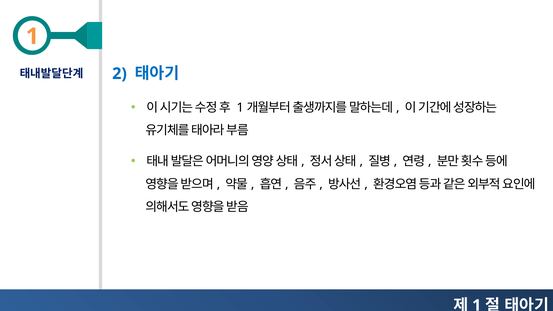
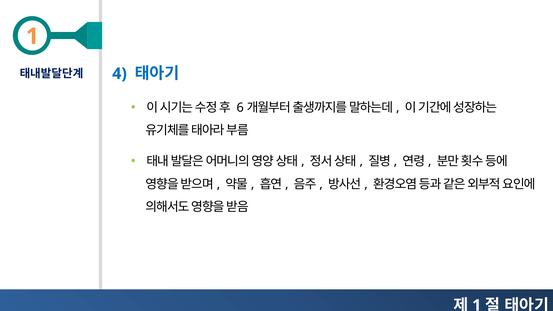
2: 2 -> 4 (120, 74)
1: 1 -> 6 (240, 108)
